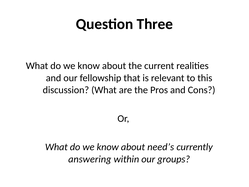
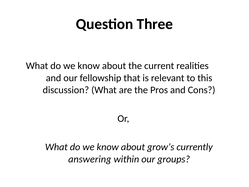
need’s: need’s -> grow’s (161, 147)
